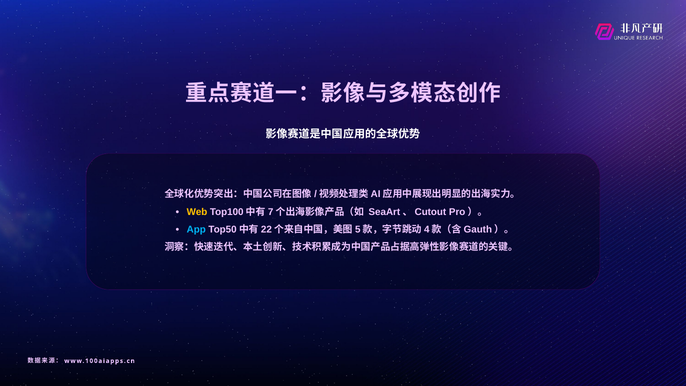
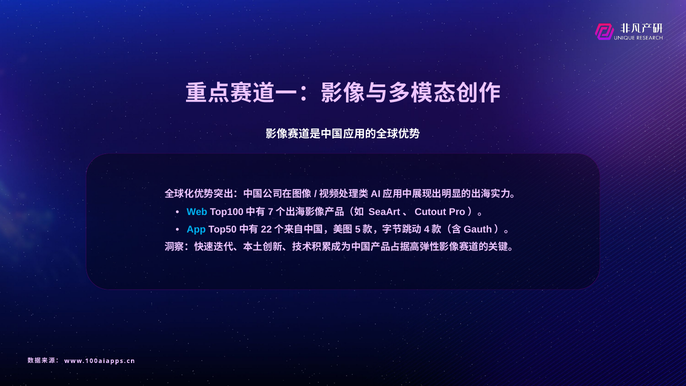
Web colour: yellow -> light blue (197, 212)
